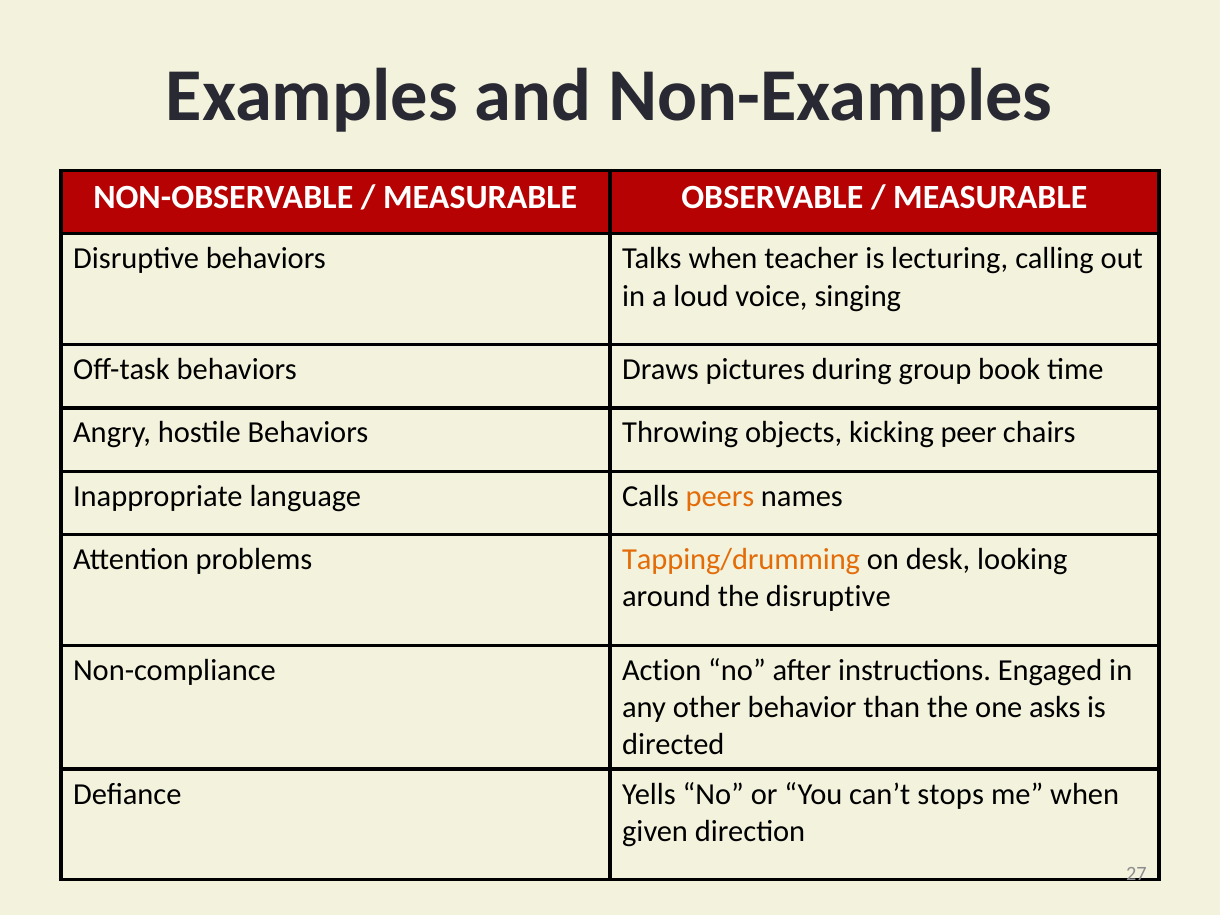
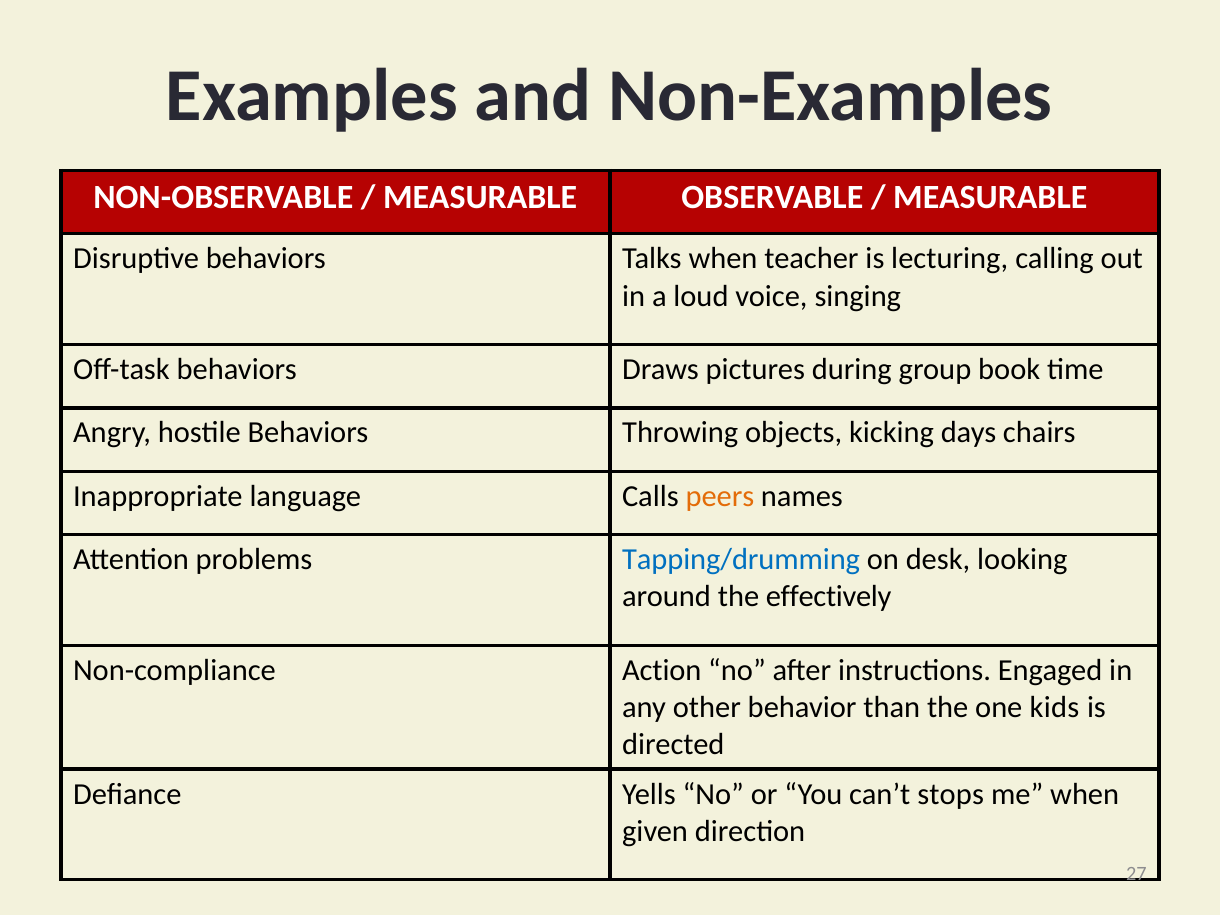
peer: peer -> days (969, 433)
Tapping/drumming colour: orange -> blue (741, 560)
the disruptive: disruptive -> effectively (829, 597)
asks: asks -> kids (1055, 708)
